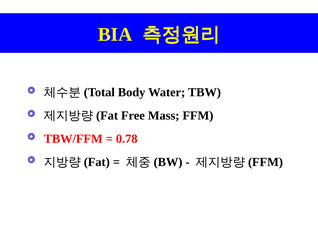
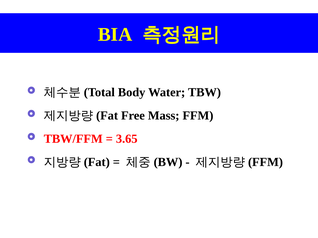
0.78: 0.78 -> 3.65 (127, 139)
